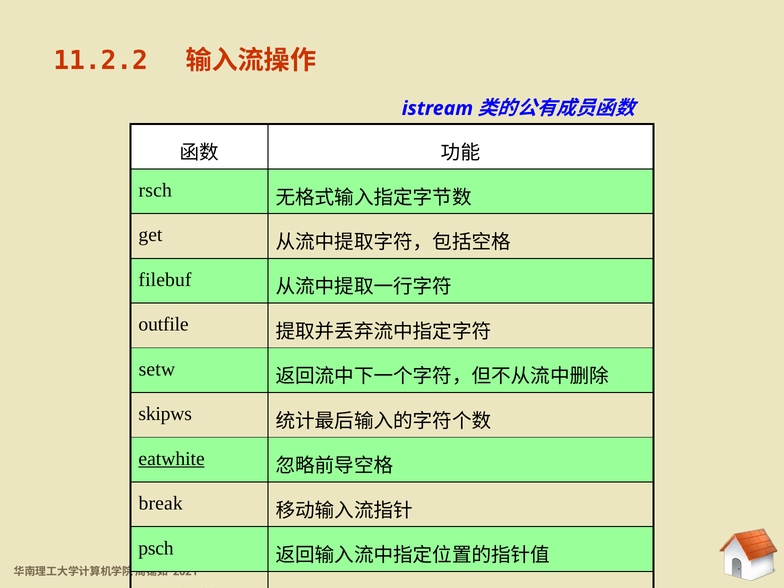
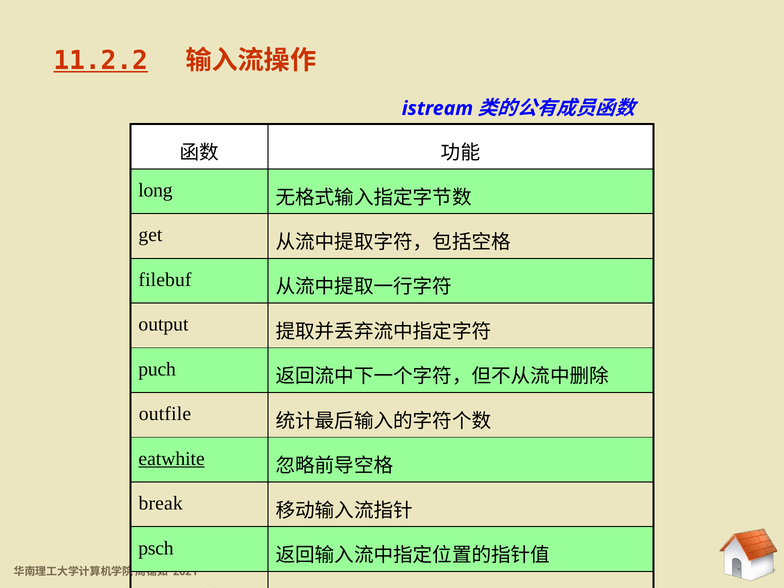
11.2.2 underline: none -> present (101, 61)
rsch: rsch -> long (155, 190)
outfile: outfile -> output (163, 324)
setw: setw -> puch (157, 369)
skipws: skipws -> outfile (165, 414)
